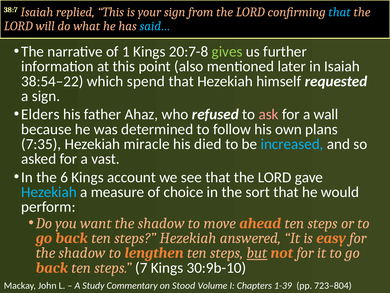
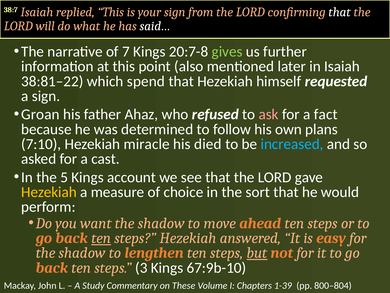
that colour: light blue -> white (340, 12)
said… colour: light blue -> white (155, 26)
1: 1 -> 7 (126, 52)
38:54–22: 38:54–22 -> 38:81–22 (52, 81)
Elders: Elders -> Groan (40, 114)
wall: wall -> fact (326, 114)
7:35: 7:35 -> 7:10 (41, 144)
vast: vast -> cast (105, 159)
6: 6 -> 5 (64, 177)
Hezekiah colour: light blue -> yellow (49, 192)
ten underline: none -> present (101, 238)
7: 7 -> 3 (141, 267)
30:9b-10: 30:9b-10 -> 67:9b-10 (216, 267)
Stood: Stood -> These (184, 285)
723–804: 723–804 -> 800–804 (333, 285)
